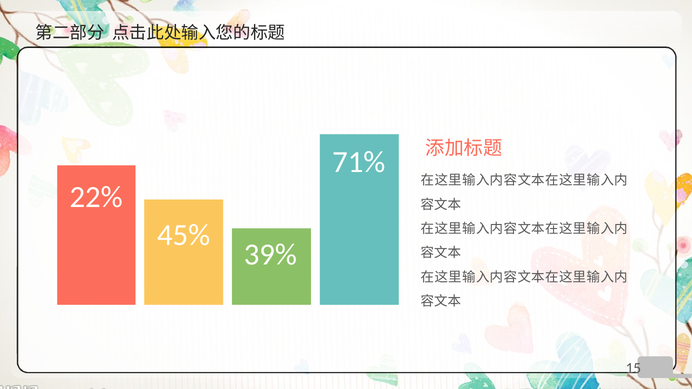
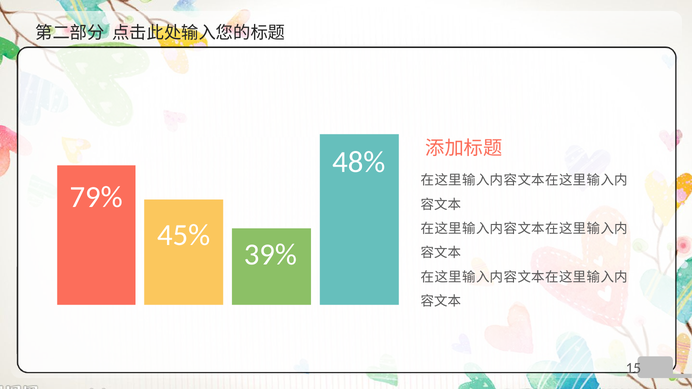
71%: 71% -> 48% (359, 162)
22%: 22% -> 79% (96, 197)
